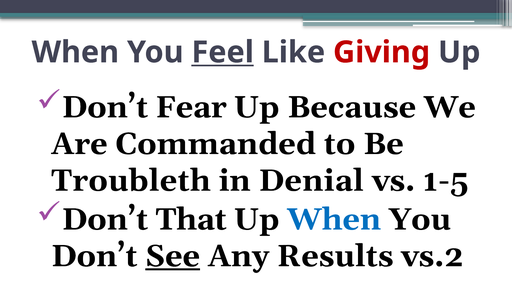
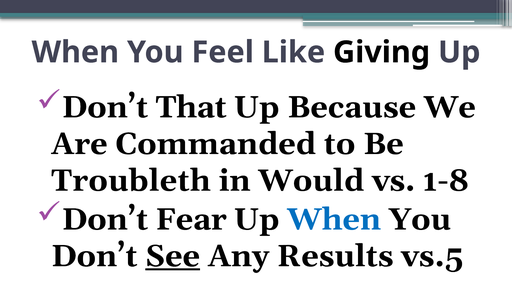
Feel underline: present -> none (223, 52)
Giving colour: red -> black (382, 52)
Fear: Fear -> That (191, 107)
Denial: Denial -> Would (311, 181)
1-5: 1-5 -> 1-8 (446, 181)
That: That -> Fear (191, 219)
vs.2: vs.2 -> vs.5 (432, 256)
